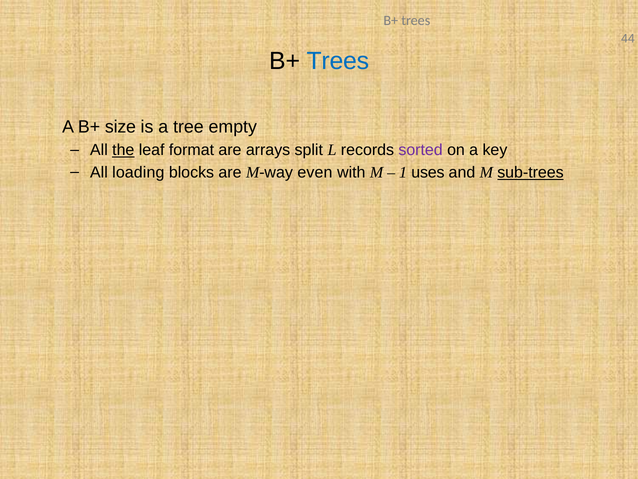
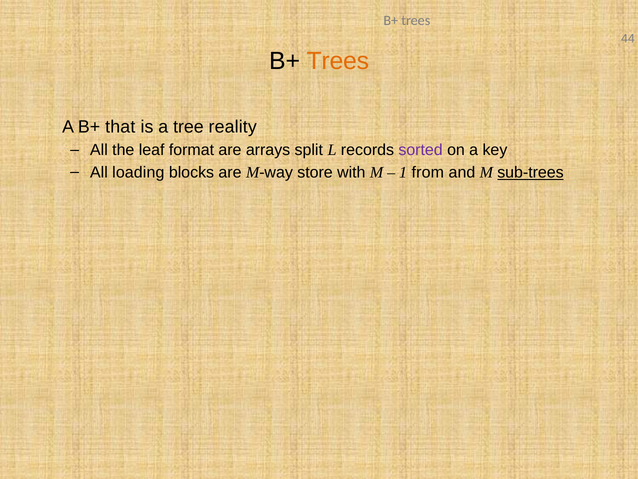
Trees colour: blue -> orange (338, 61)
size: size -> that (120, 127)
empty: empty -> reality (233, 127)
the underline: present -> none (123, 150)
even: even -> store (315, 172)
uses: uses -> from (428, 172)
